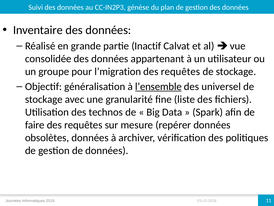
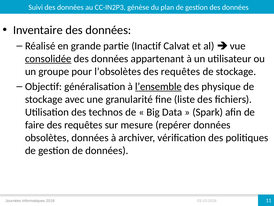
consolidée underline: none -> present (48, 59)
l’migration: l’migration -> l’obsolètes (118, 71)
universel: universel -> physique (221, 86)
